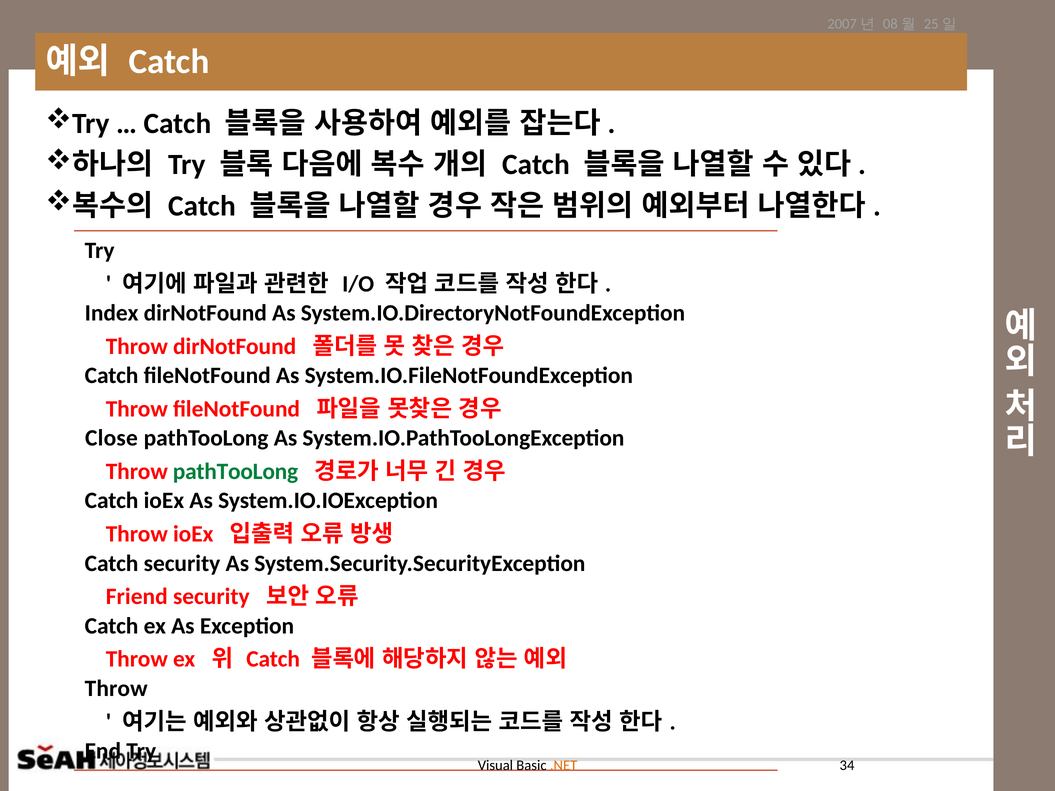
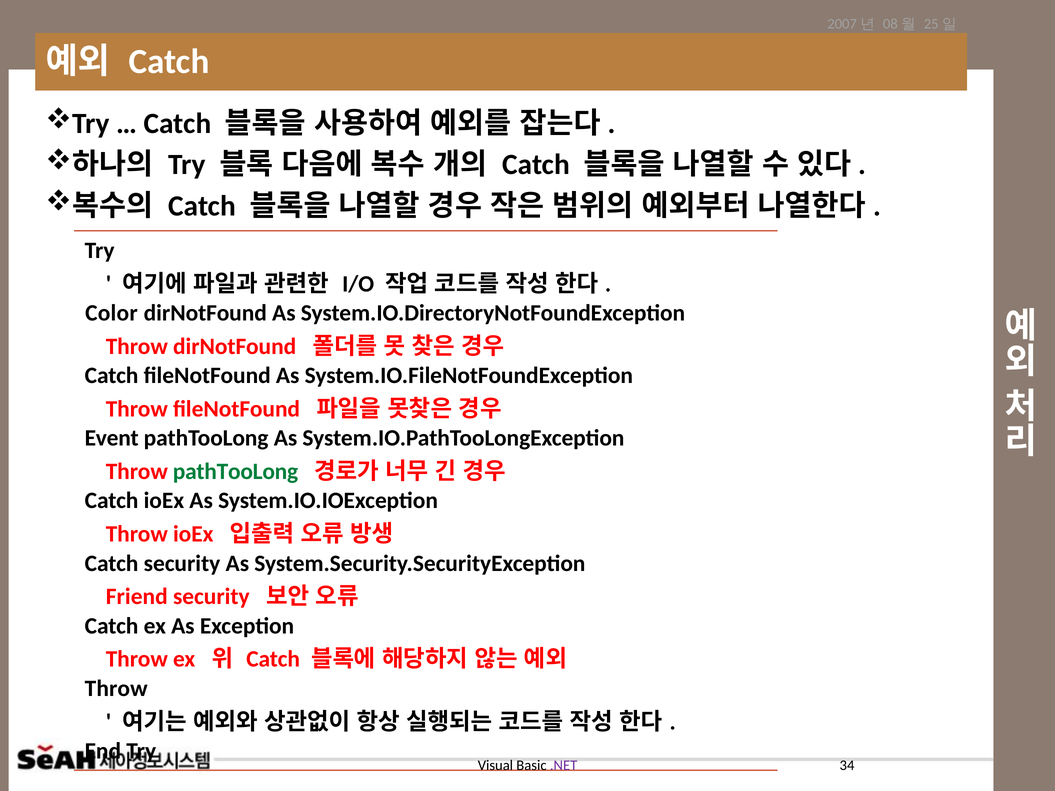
Index: Index -> Color (111, 313)
Close: Close -> Event (112, 438)
.NET colour: orange -> purple (564, 766)
